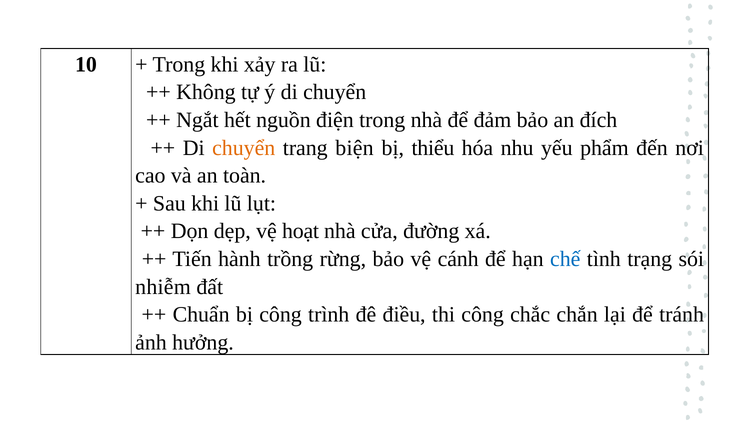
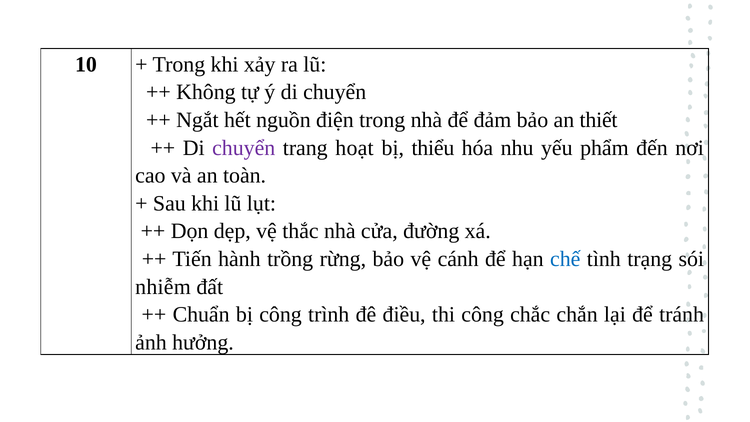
đích: đích -> thiết (599, 120)
chuyển colour: orange -> purple (244, 148)
biện: biện -> hoạt (354, 148)
hoạt: hoạt -> thắc (300, 231)
